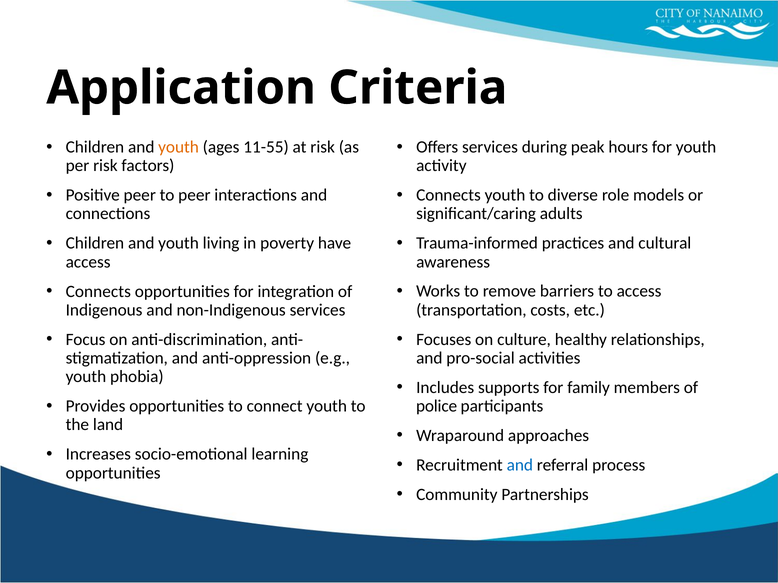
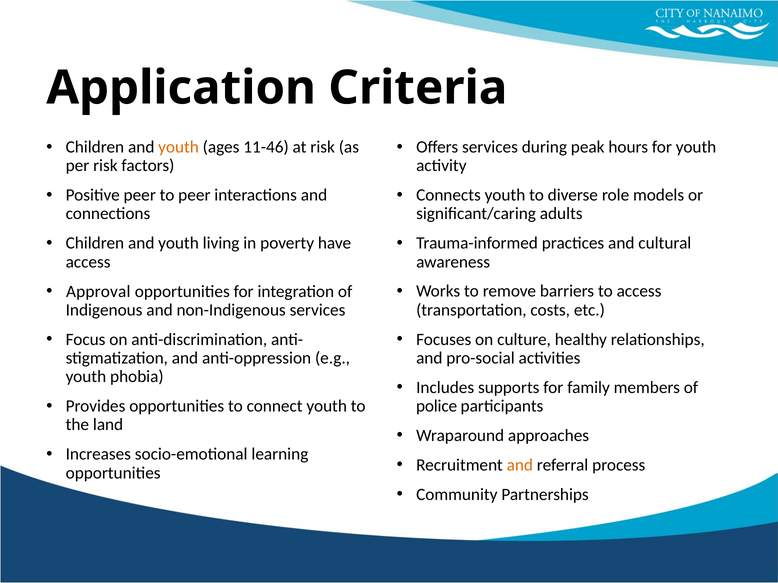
11-55: 11-55 -> 11-46 (266, 147)
Connects: Connects -> Approval (98, 292)
and colour: blue -> orange (520, 465)
